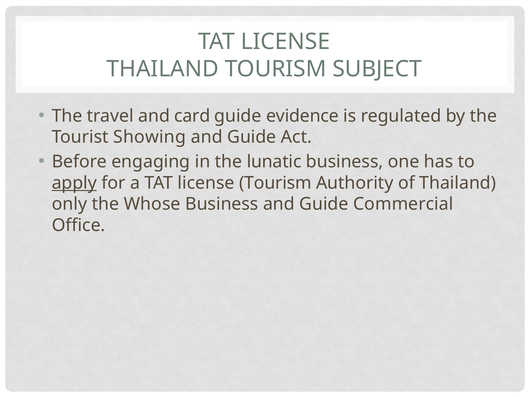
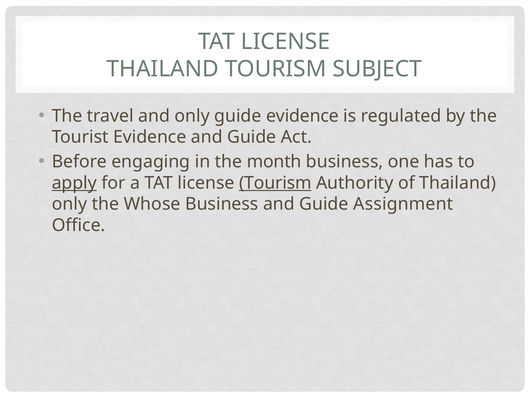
and card: card -> only (192, 116)
Tourist Showing: Showing -> Evidence (150, 137)
lunatic: lunatic -> month (274, 162)
Tourism underline: none -> present (275, 183)
Commercial: Commercial -> Assignment (403, 204)
